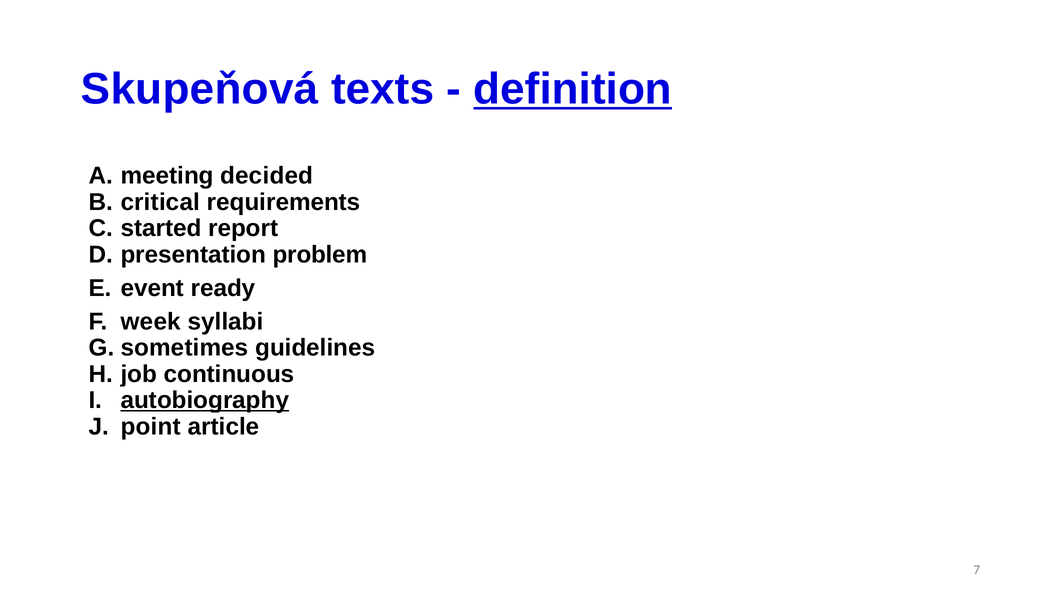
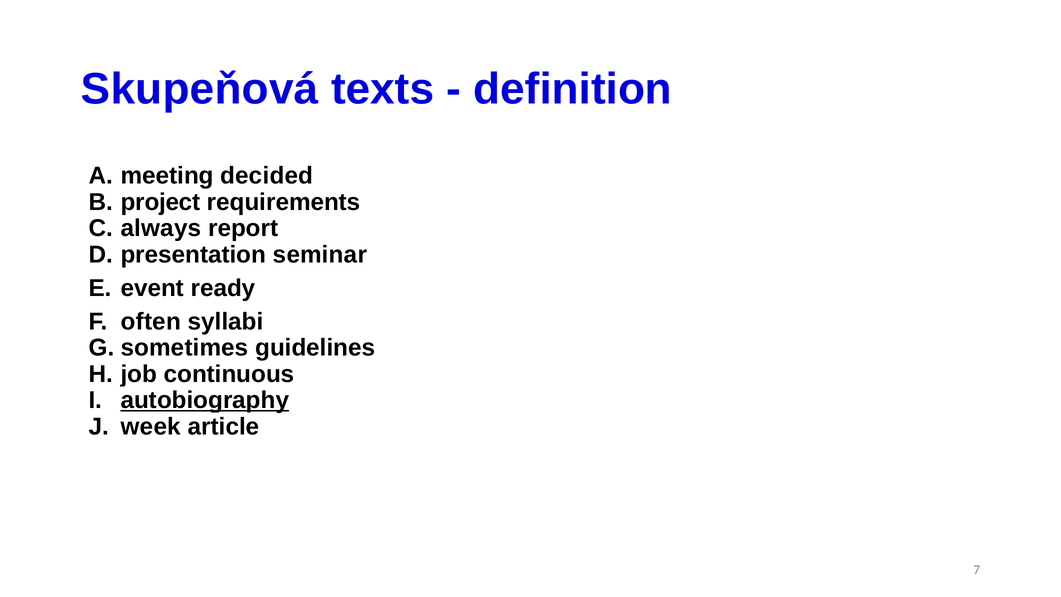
definition underline: present -> none (573, 89)
critical: critical -> project (161, 202)
started: started -> always (161, 228)
problem: problem -> seminar (320, 254)
week: week -> often (151, 322)
point: point -> week (151, 426)
